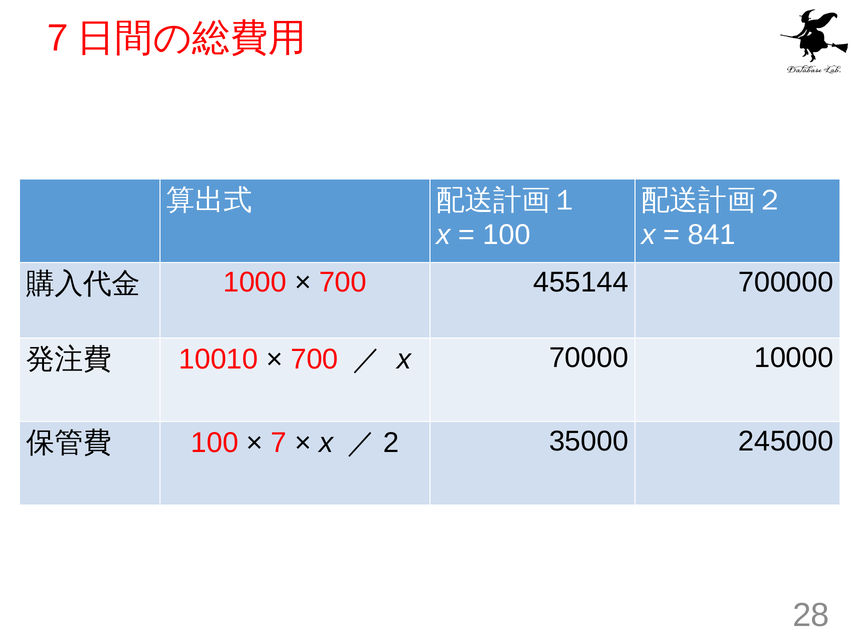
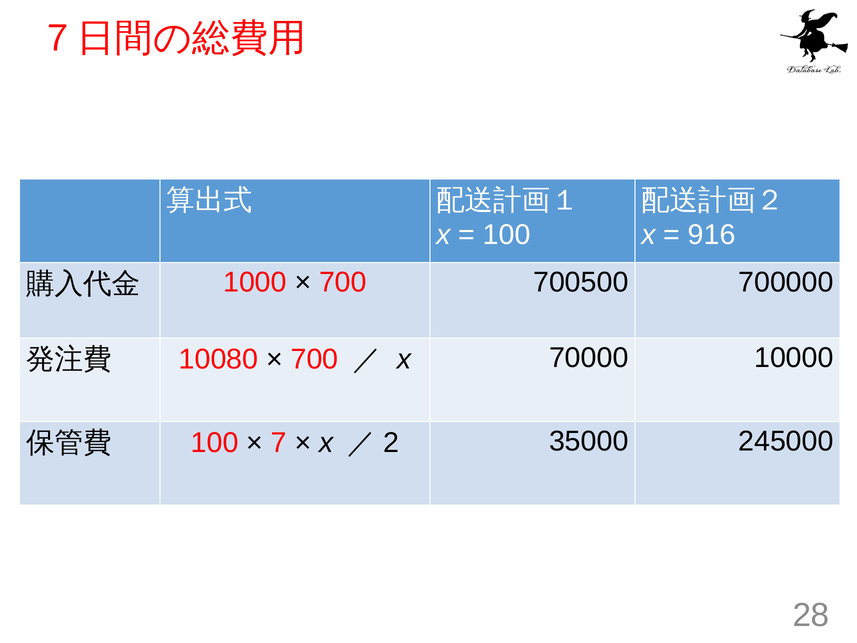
841: 841 -> 916 (712, 235)
455144: 455144 -> 700500 (581, 282)
10010: 10010 -> 10080 (219, 359)
